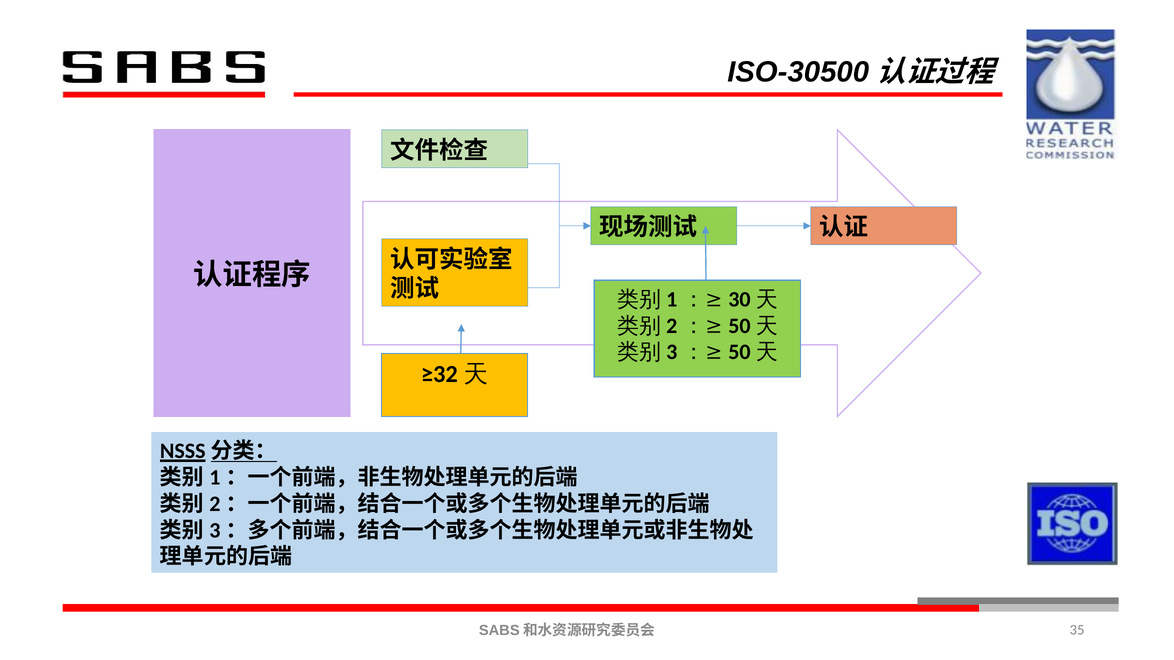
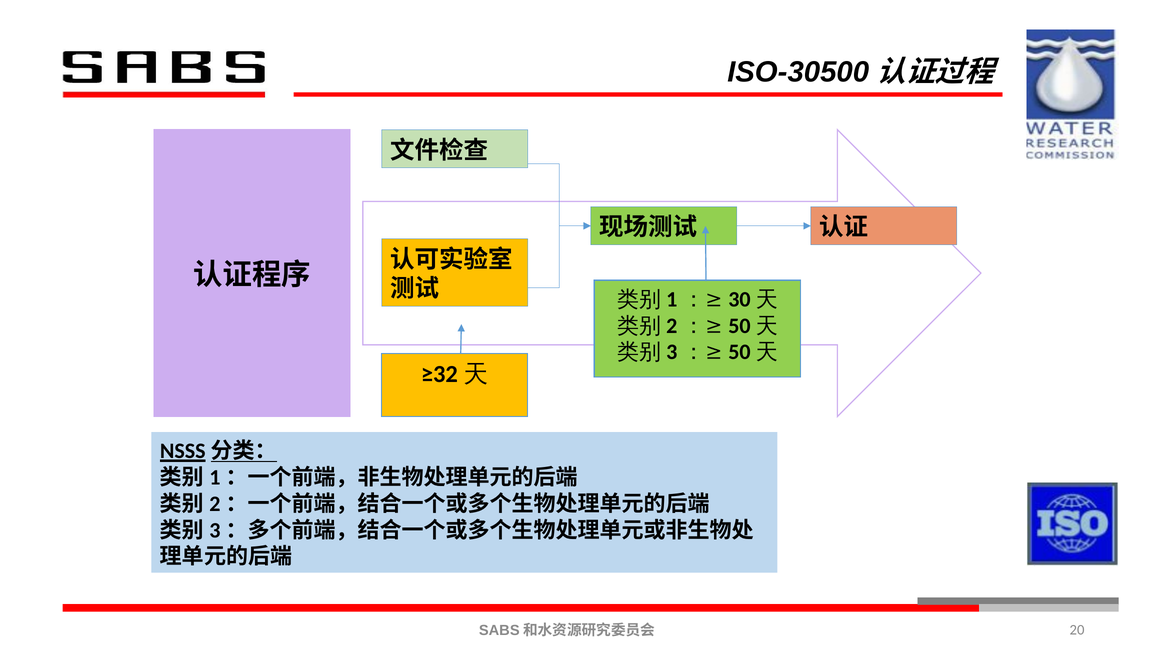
35: 35 -> 20 (1077, 631)
